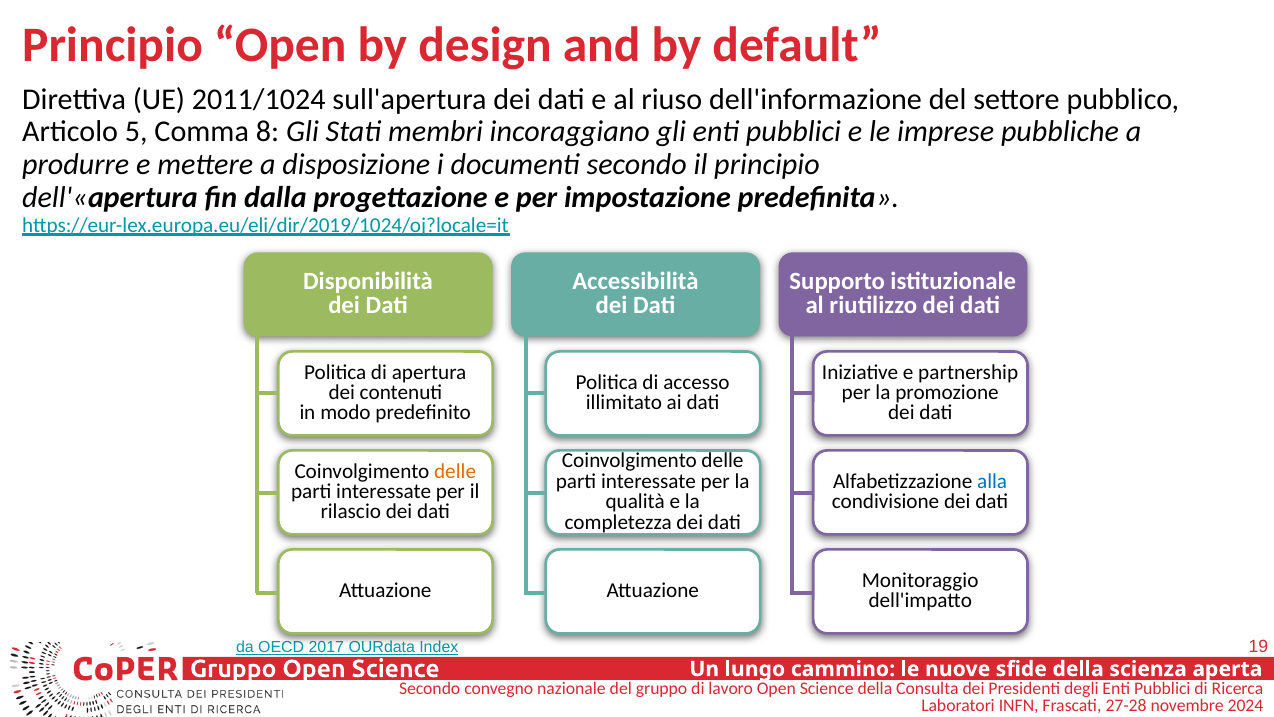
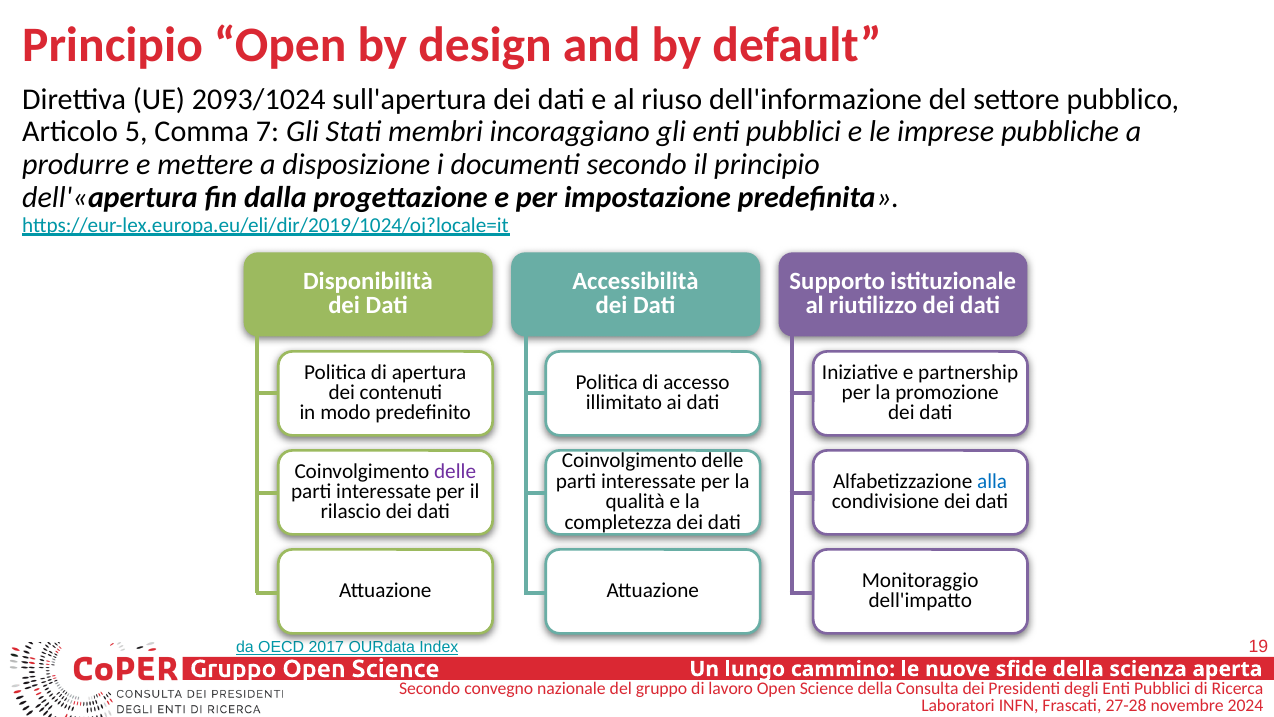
2011/1024: 2011/1024 -> 2093/1024 (259, 99)
8: 8 -> 7 (268, 132)
delle colour: orange -> purple (455, 471)
